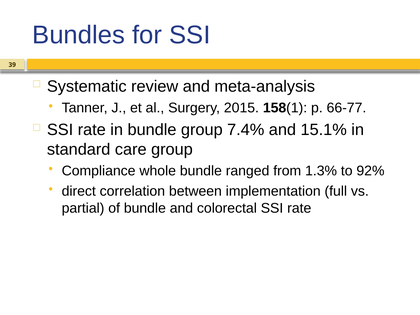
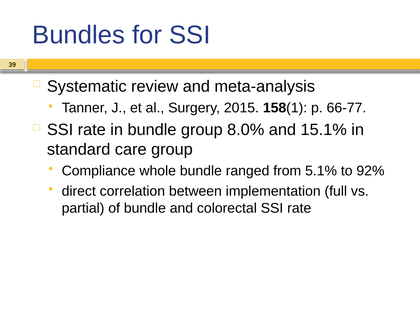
7.4%: 7.4% -> 8.0% (246, 130)
1.3%: 1.3% -> 5.1% (321, 171)
